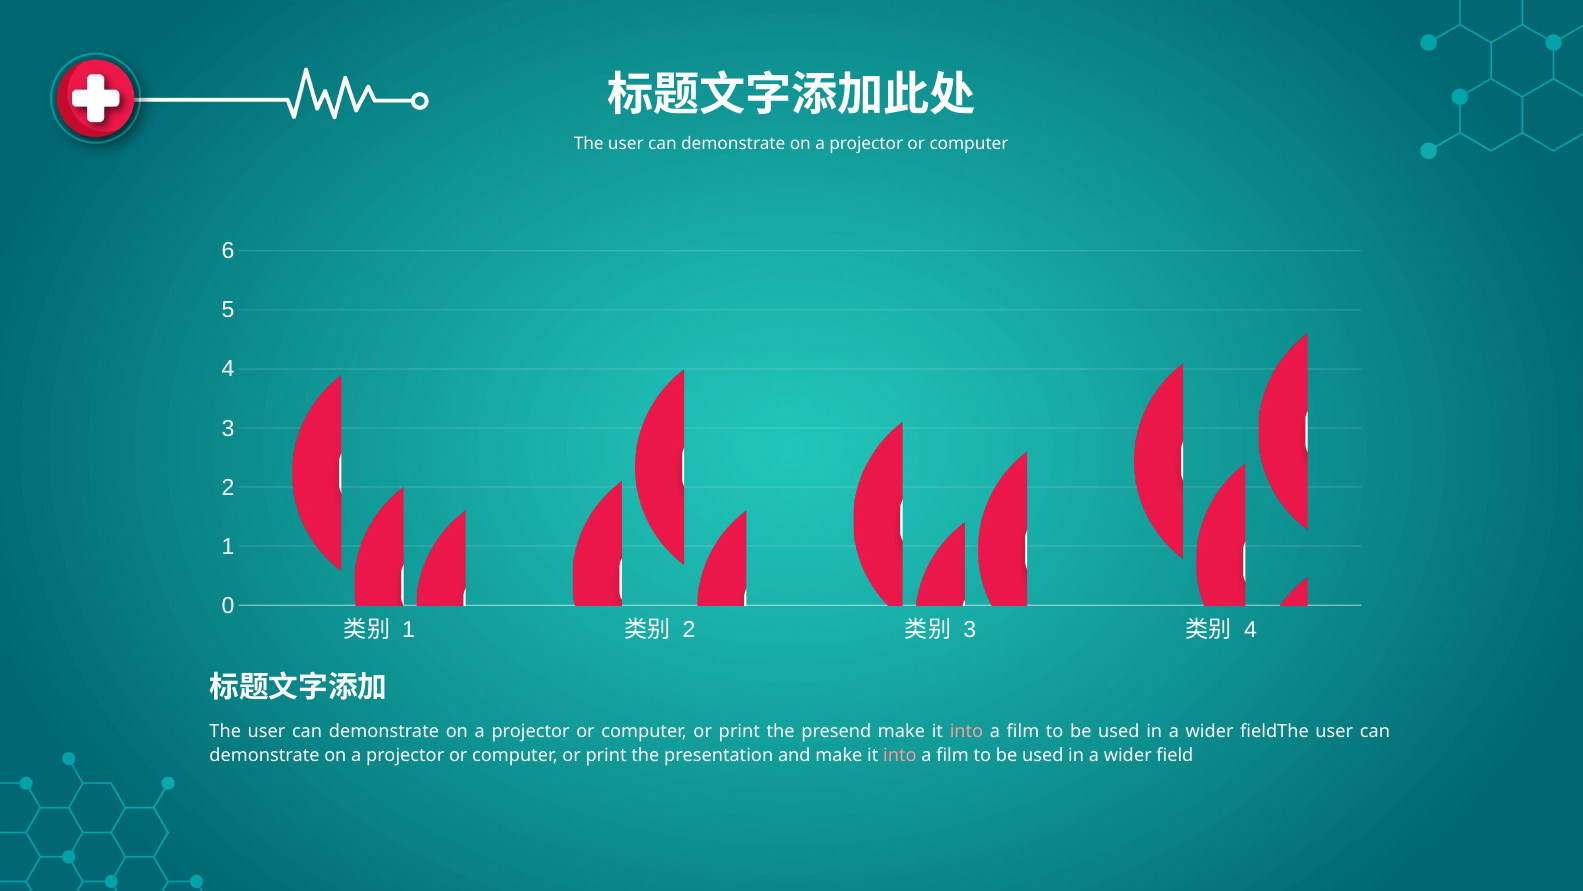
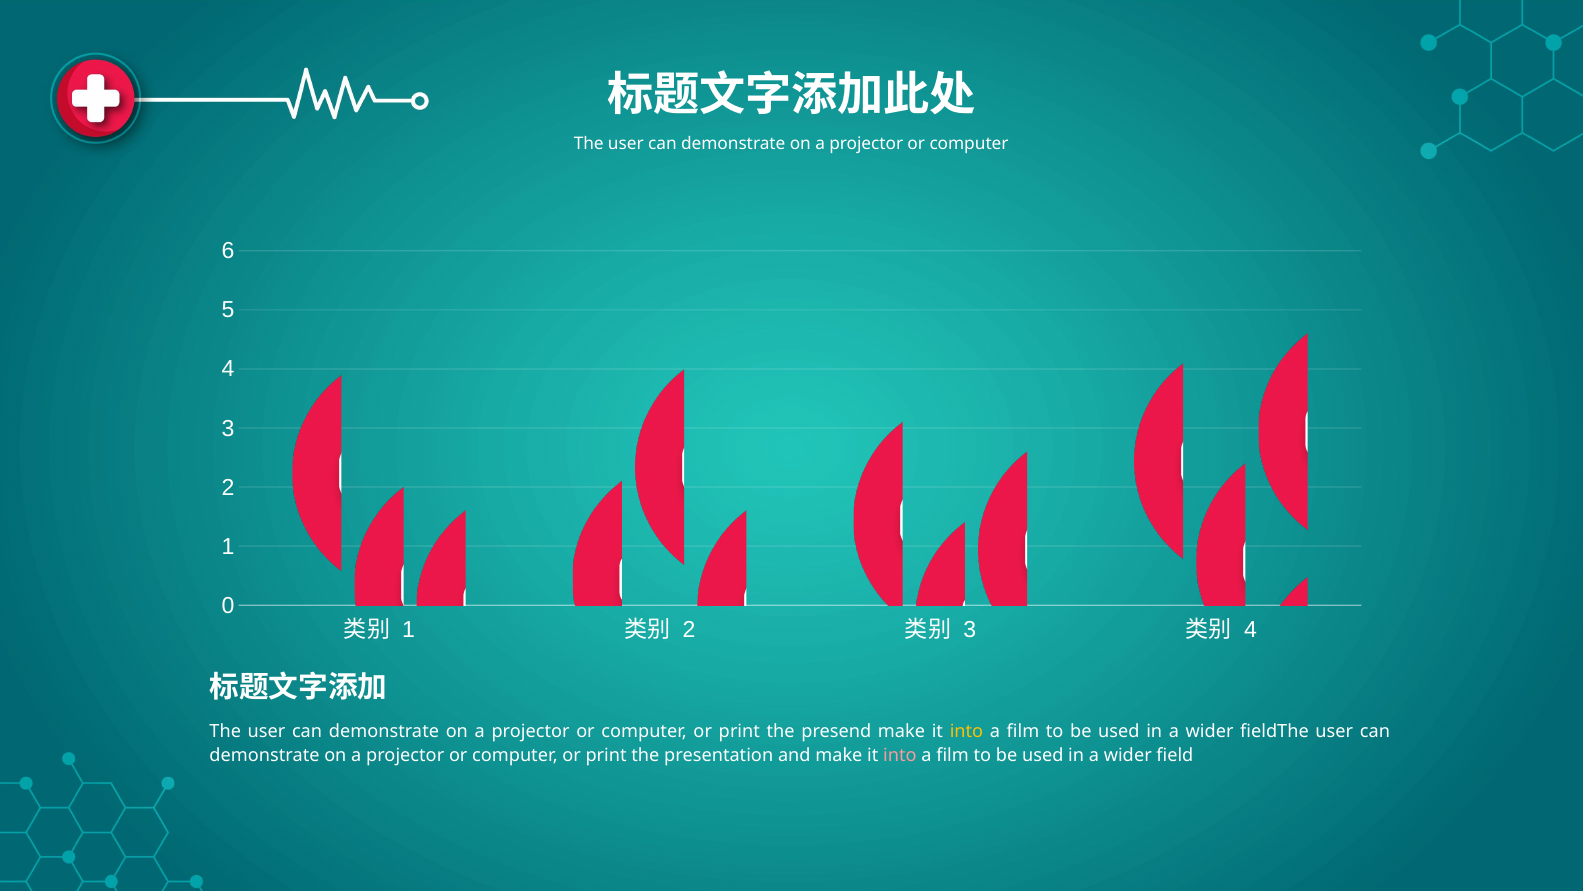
into colour: pink -> yellow (967, 731)
